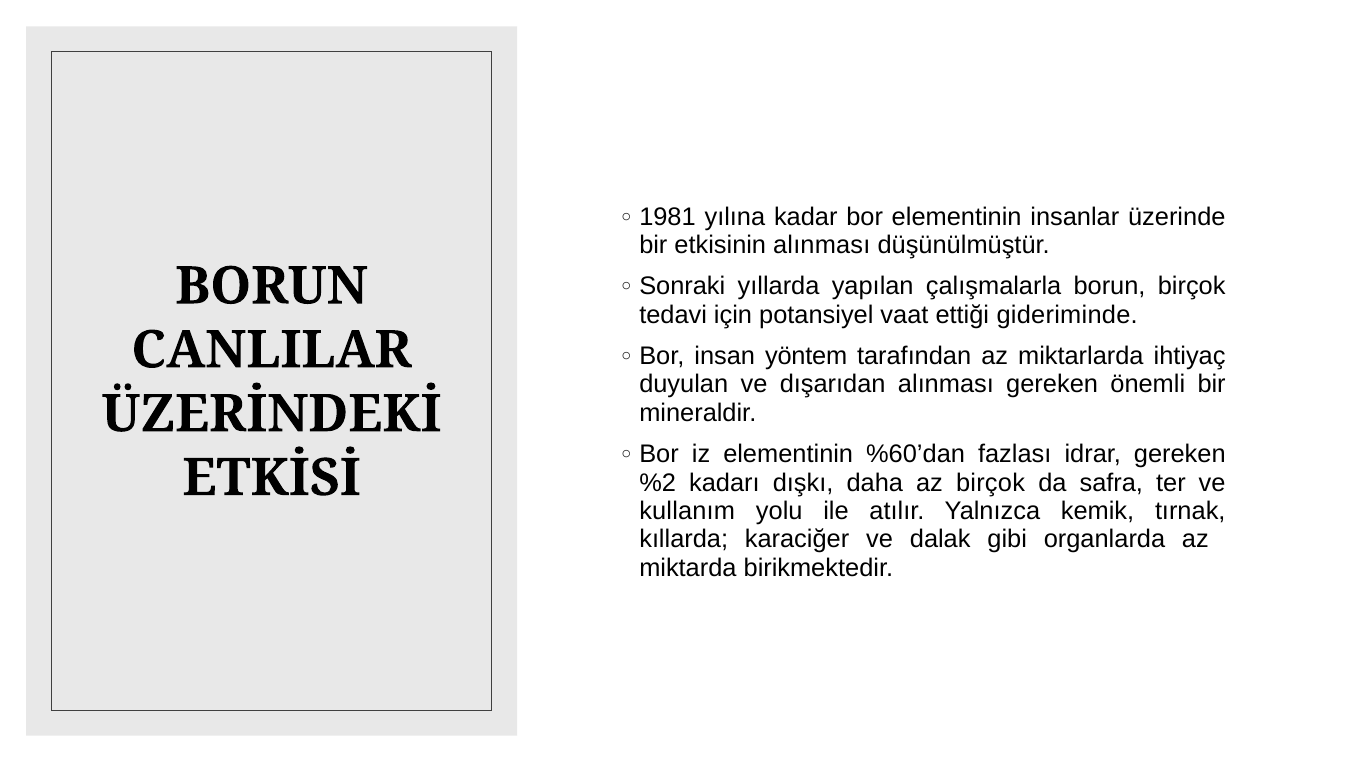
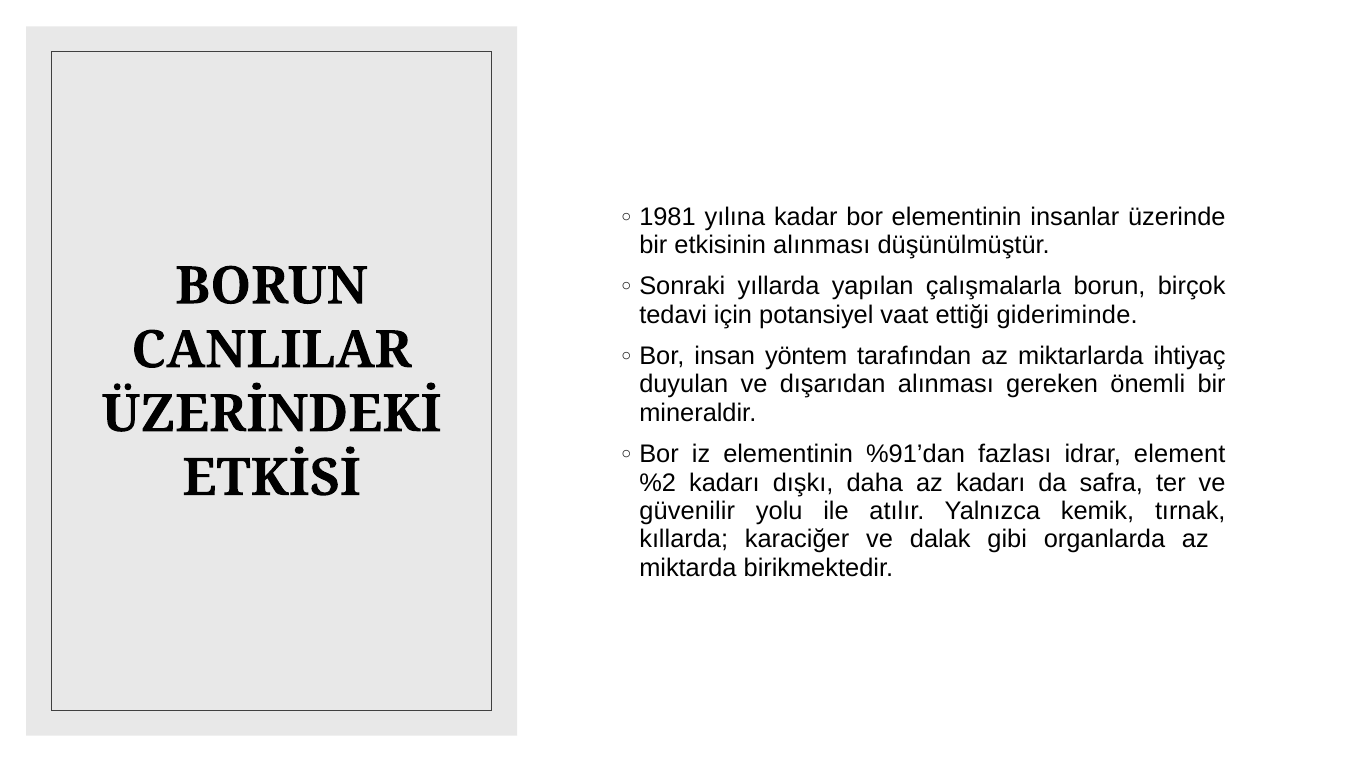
%60’dan: %60’dan -> %91’dan (916, 454)
idrar gereken: gereken -> element (1180, 454)
az birçok: birçok -> kadarı (991, 483)
kullanım: kullanım -> güvenilir (687, 511)
